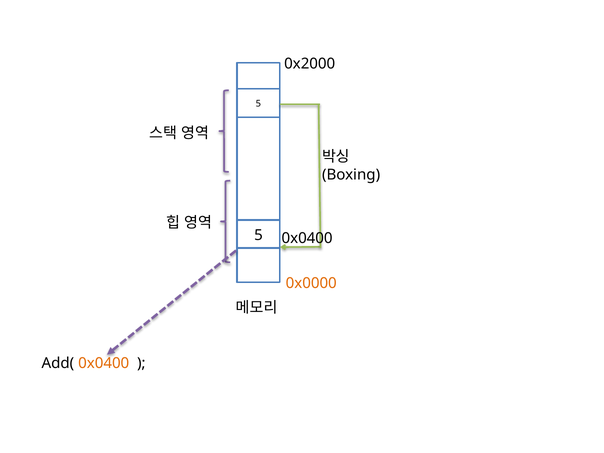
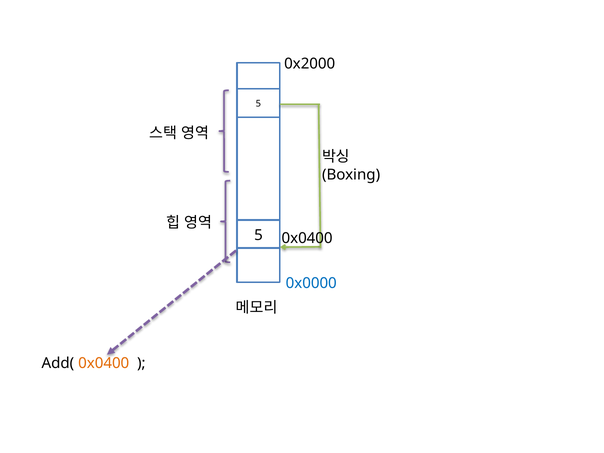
0x0000 colour: orange -> blue (311, 283)
